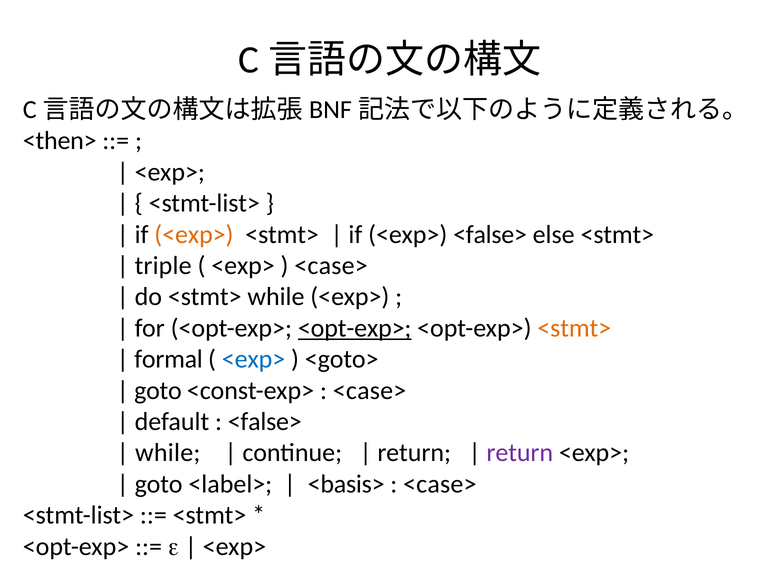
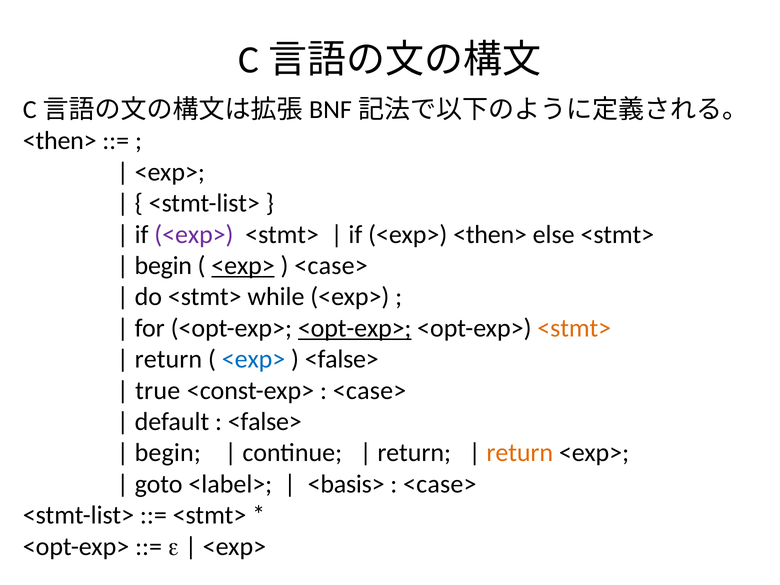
<exp> colour: orange -> purple (194, 235)
<exp> <false>: <false> -> <then> (490, 235)
triple: triple -> begin (163, 266)
<exp> underline: none -> present (243, 266)
formal: formal -> return (168, 359)
<goto>: <goto> -> <false> (342, 359)
goto: goto -> true (158, 391)
while: while -> begin (168, 453)
return colour: purple -> orange (520, 453)
